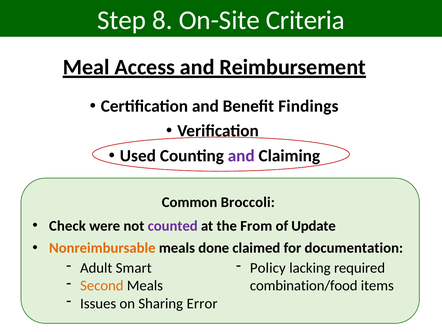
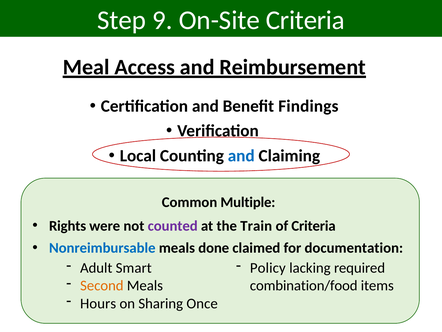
8: 8 -> 9 (162, 20)
Used: Used -> Local (138, 155)
and colour: purple -> blue (241, 155)
Broccoli: Broccoli -> Multiple (248, 202)
Check: Check -> Rights (68, 226)
From: From -> Train (256, 226)
of Update: Update -> Criteria (314, 226)
Nonreimbursable colour: orange -> blue (102, 248)
Issues: Issues -> Hours (98, 303)
Error: Error -> Once (202, 303)
